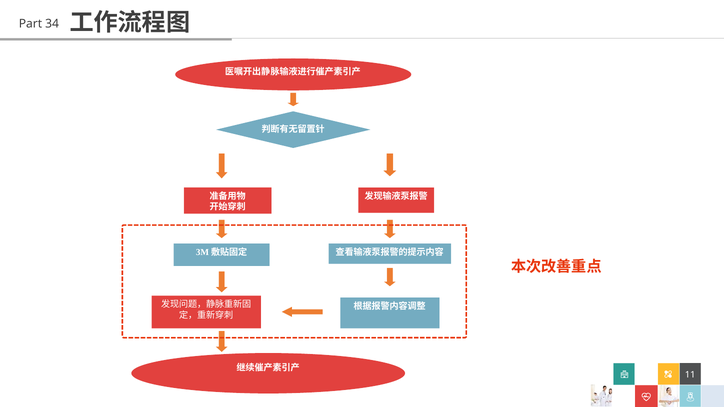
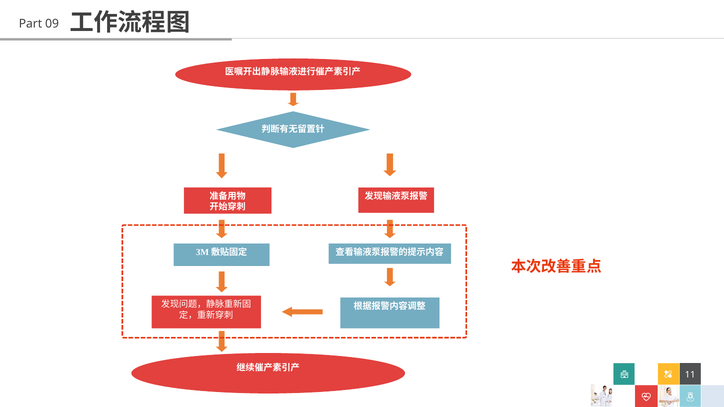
34: 34 -> 09 (52, 24)
